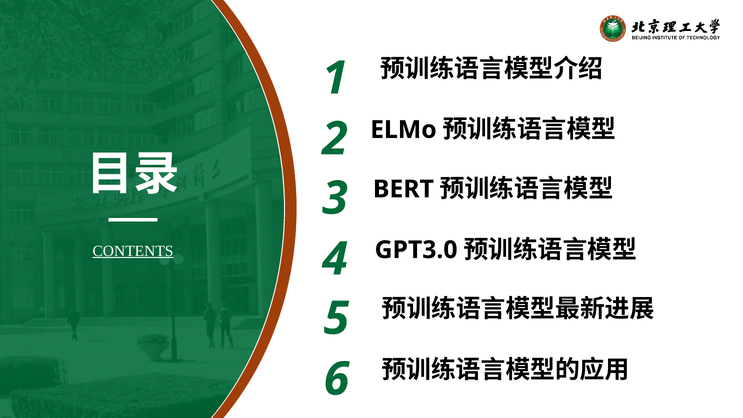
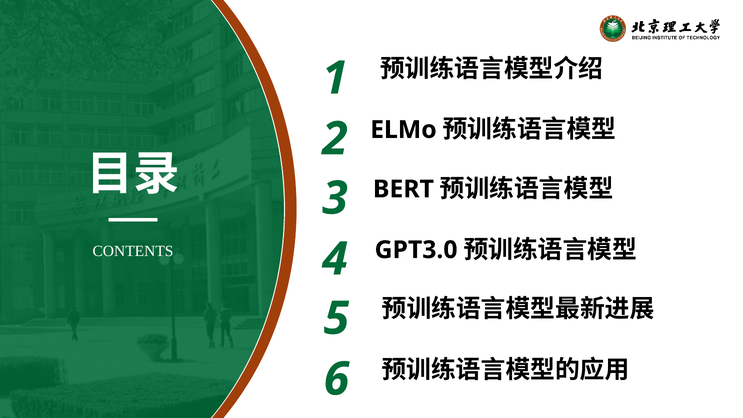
CONTENTS underline: present -> none (133, 251)
